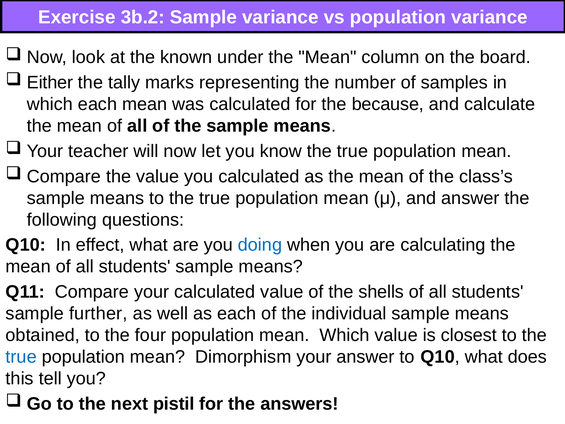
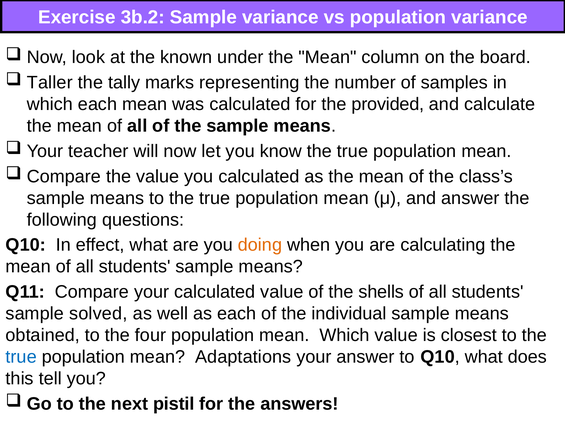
Either: Either -> Taller (50, 83)
because: because -> provided (388, 104)
doing colour: blue -> orange (260, 245)
further: further -> solved (98, 313)
Dimorphism: Dimorphism -> Adaptations (243, 357)
